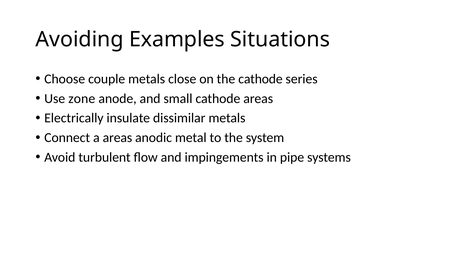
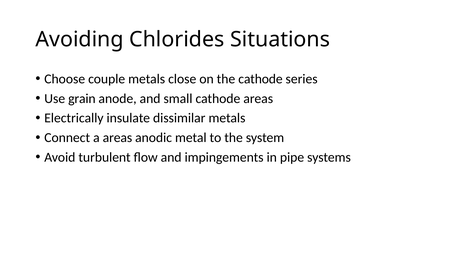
Examples: Examples -> Chlorides (177, 39)
zone: zone -> grain (82, 98)
